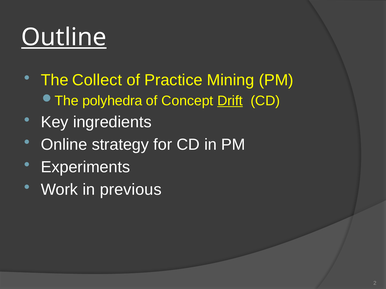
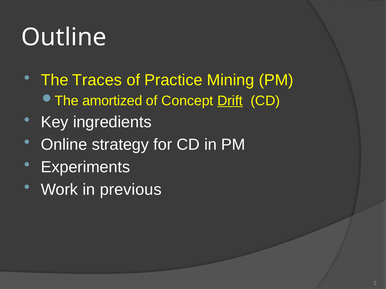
Outline underline: present -> none (64, 37)
Collect: Collect -> Traces (97, 80)
polyhedra: polyhedra -> amortized (112, 101)
